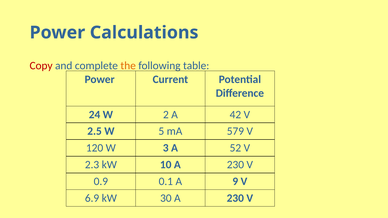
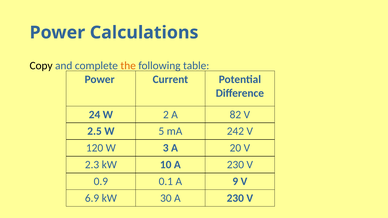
Copy colour: red -> black (41, 66)
42: 42 -> 82 (235, 115)
579: 579 -> 242 (235, 131)
52: 52 -> 20 (235, 148)
